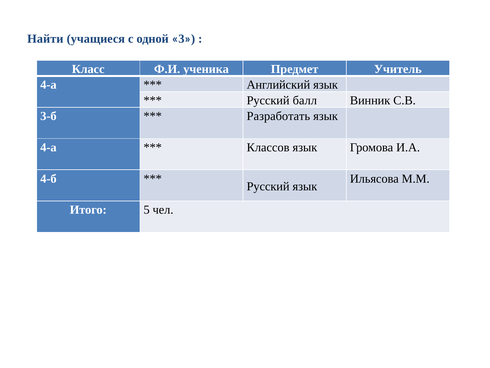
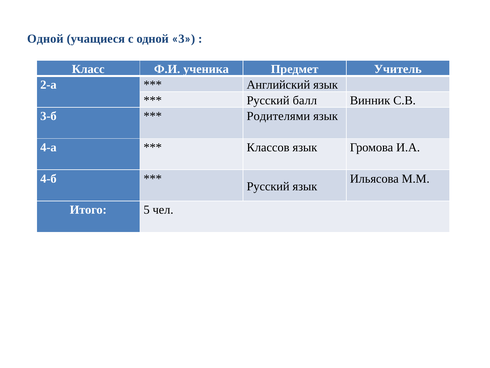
Найти: Найти -> Одной (45, 39)
4-а: 4-а -> 2-а (48, 85)
Разработать: Разработать -> Родителями (278, 116)
